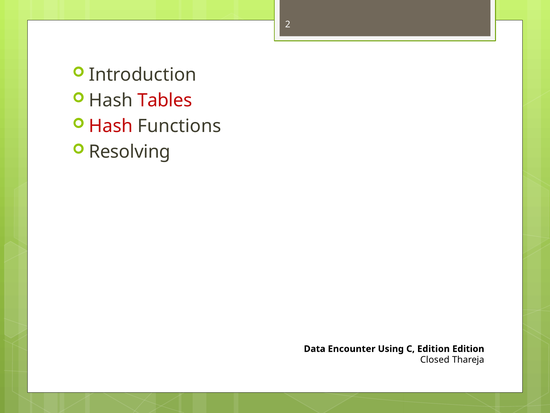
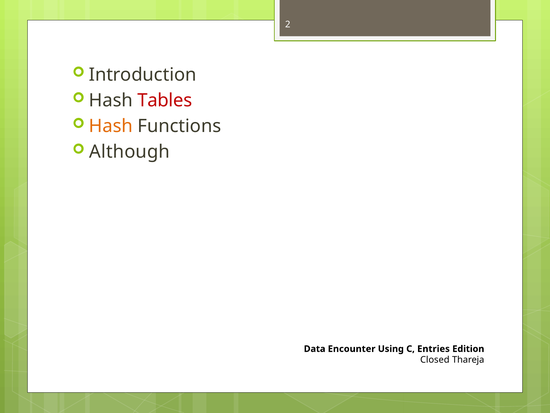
Hash colour: red -> orange (111, 126)
Resolving: Resolving -> Although (130, 152)
C Edition: Edition -> Entries (433, 348)
